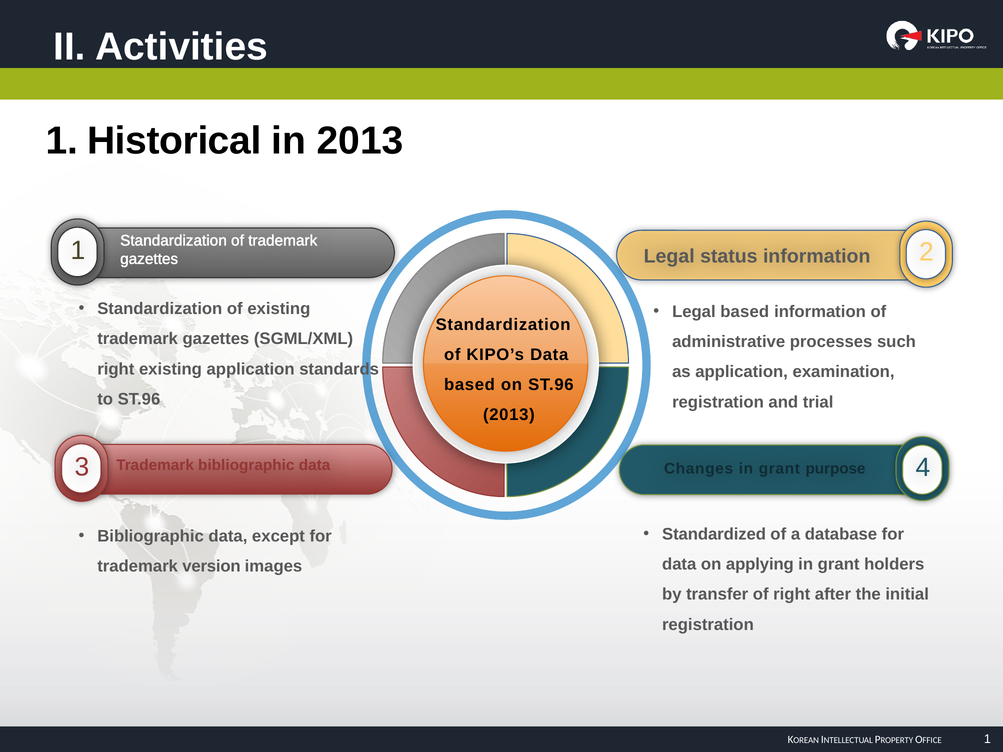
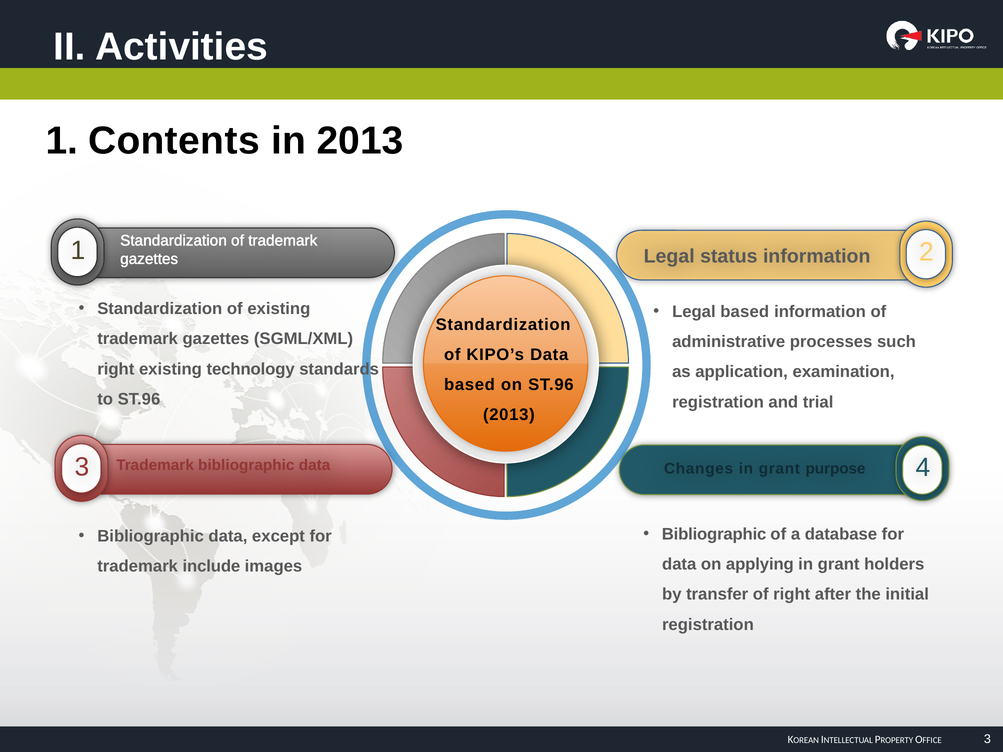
Historical: Historical -> Contents (174, 141)
existing application: application -> technology (251, 369)
Standardized: Standardized -> Bibliographic (714, 534)
version: version -> include (211, 567)
1: 1 -> 3 (987, 739)
